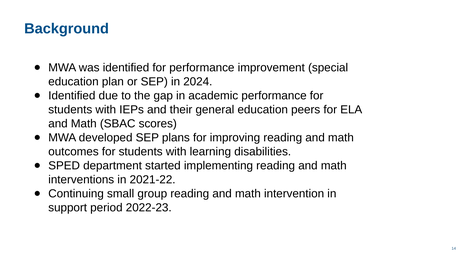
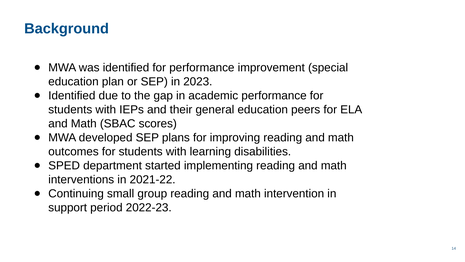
2024: 2024 -> 2023 (198, 82)
